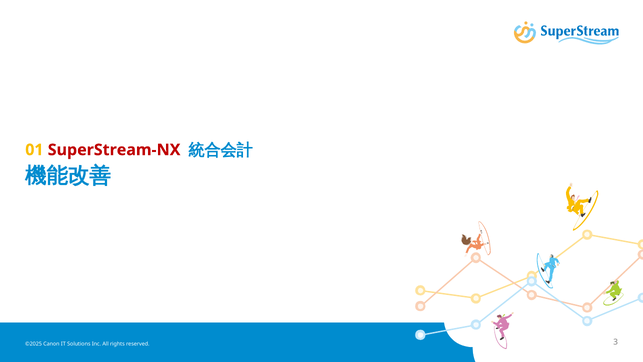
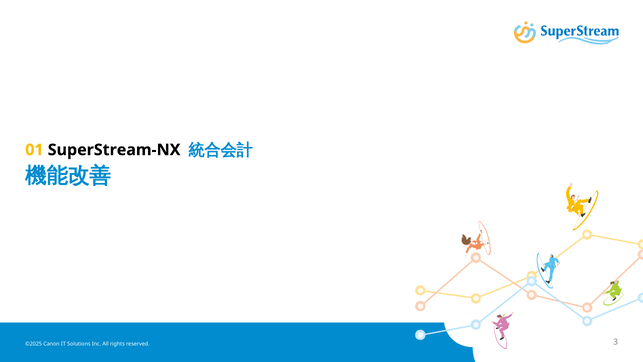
SuperStream-NX colour: red -> black (114, 150)
